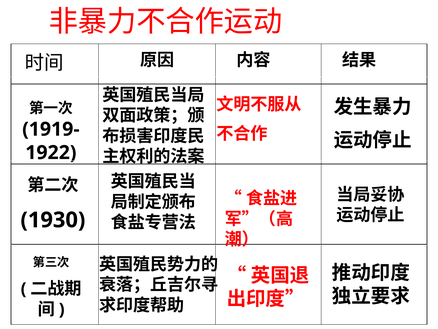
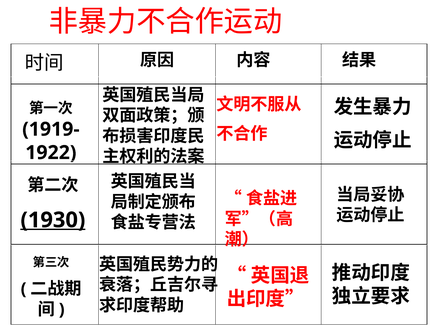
1930 underline: none -> present (53, 220)
